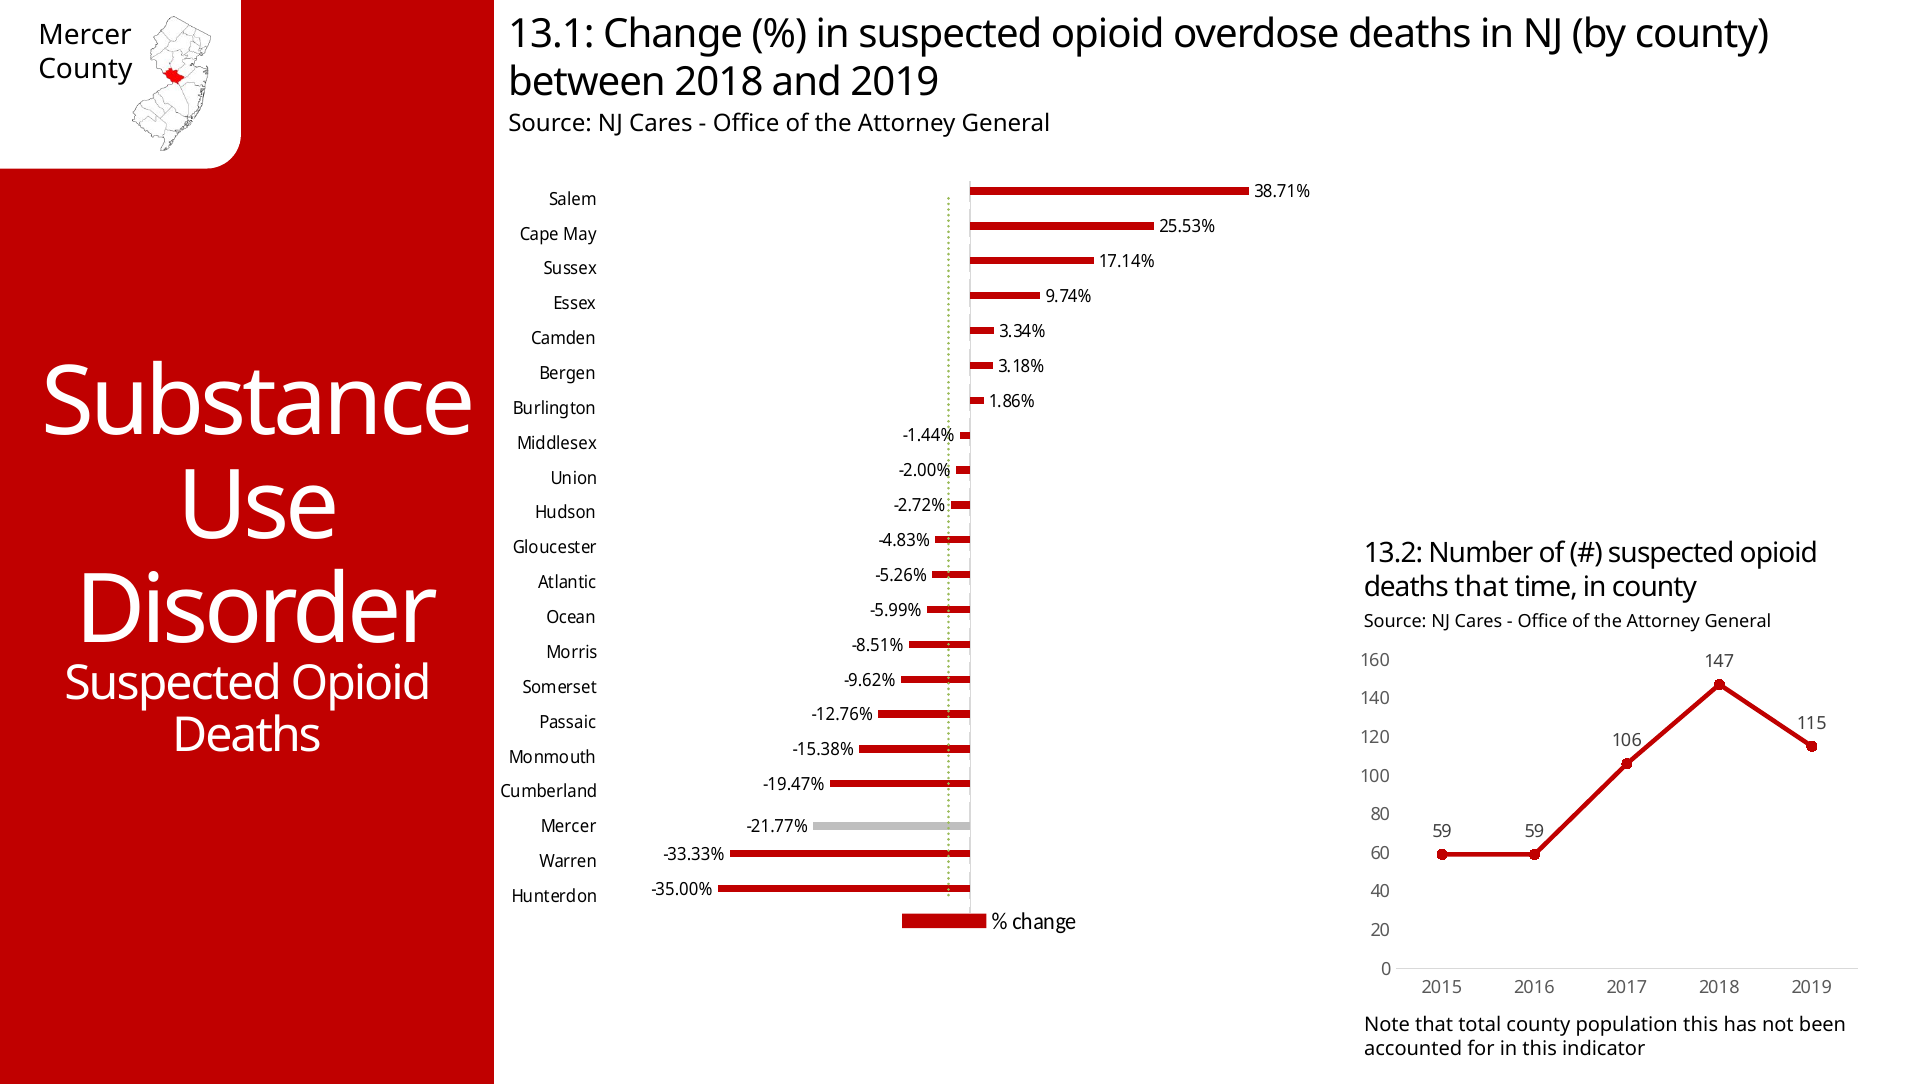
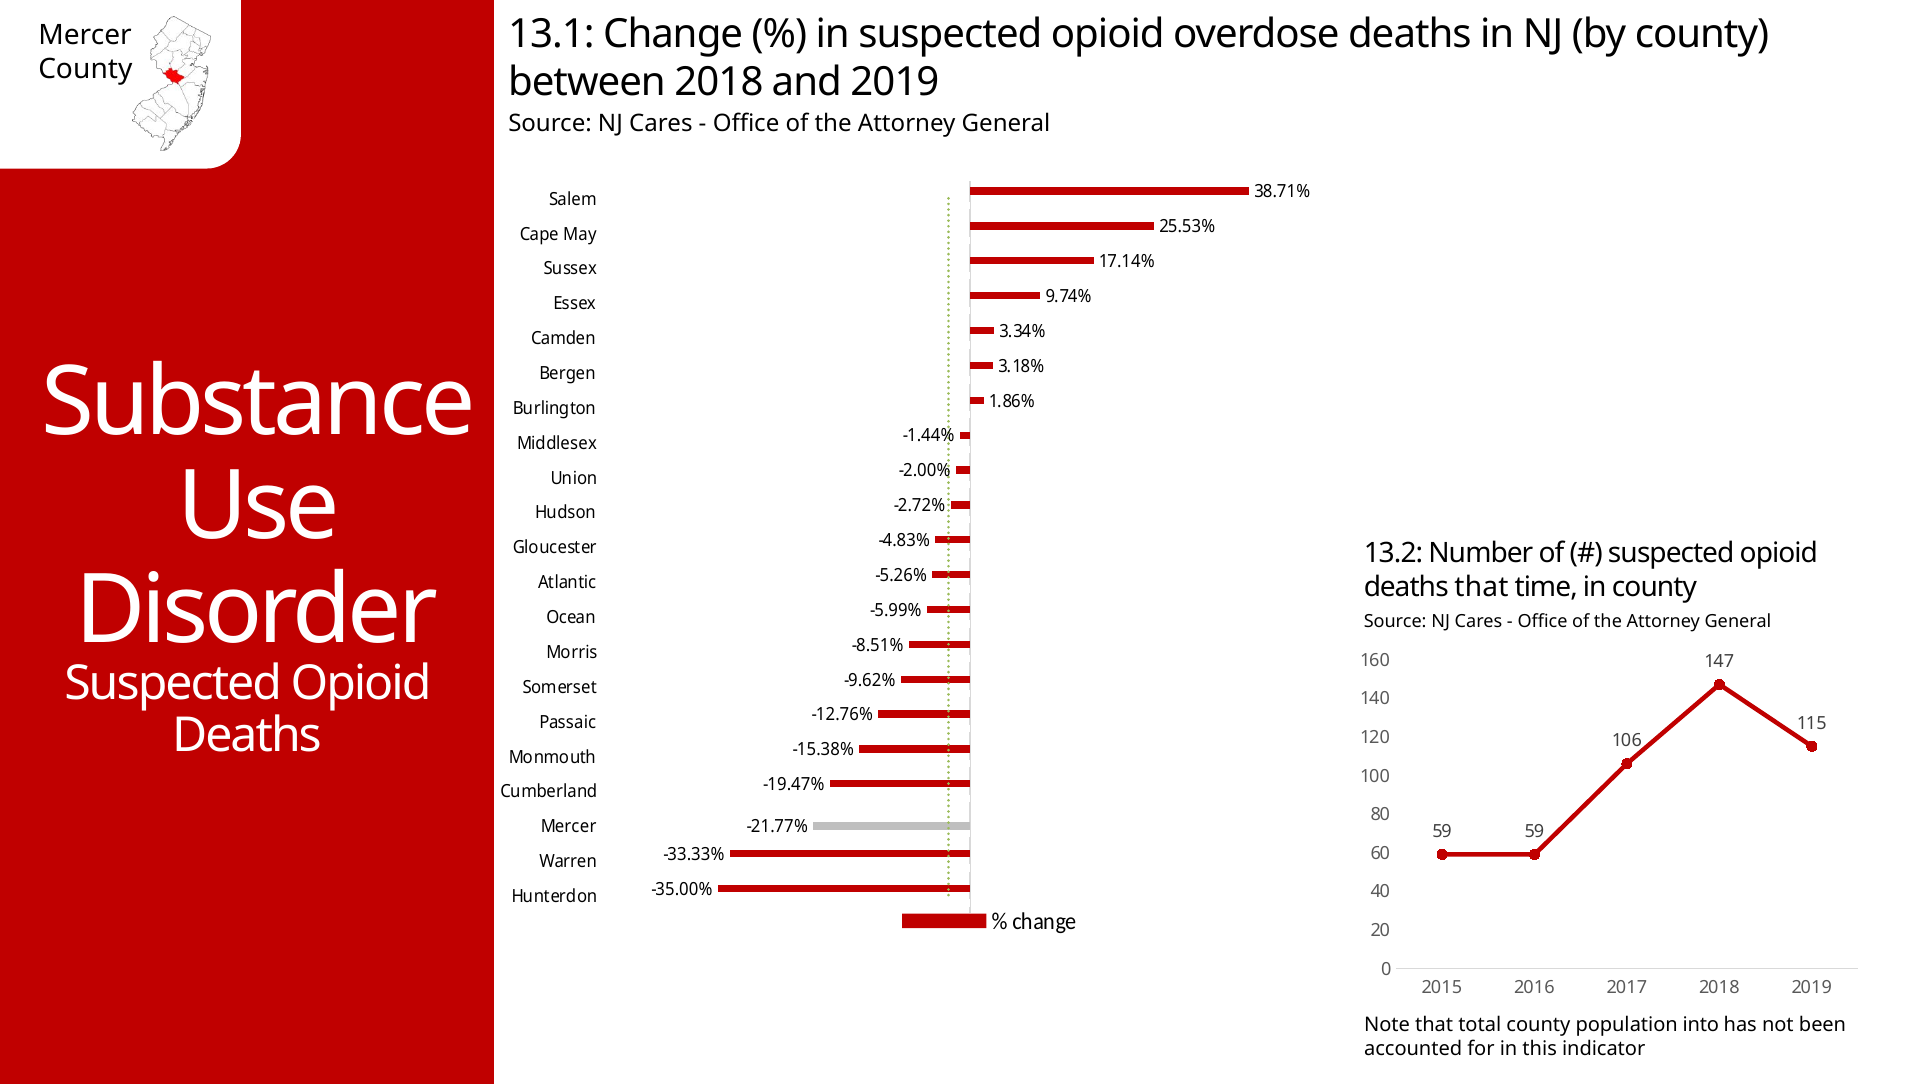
population this: this -> into (1701, 1026)
